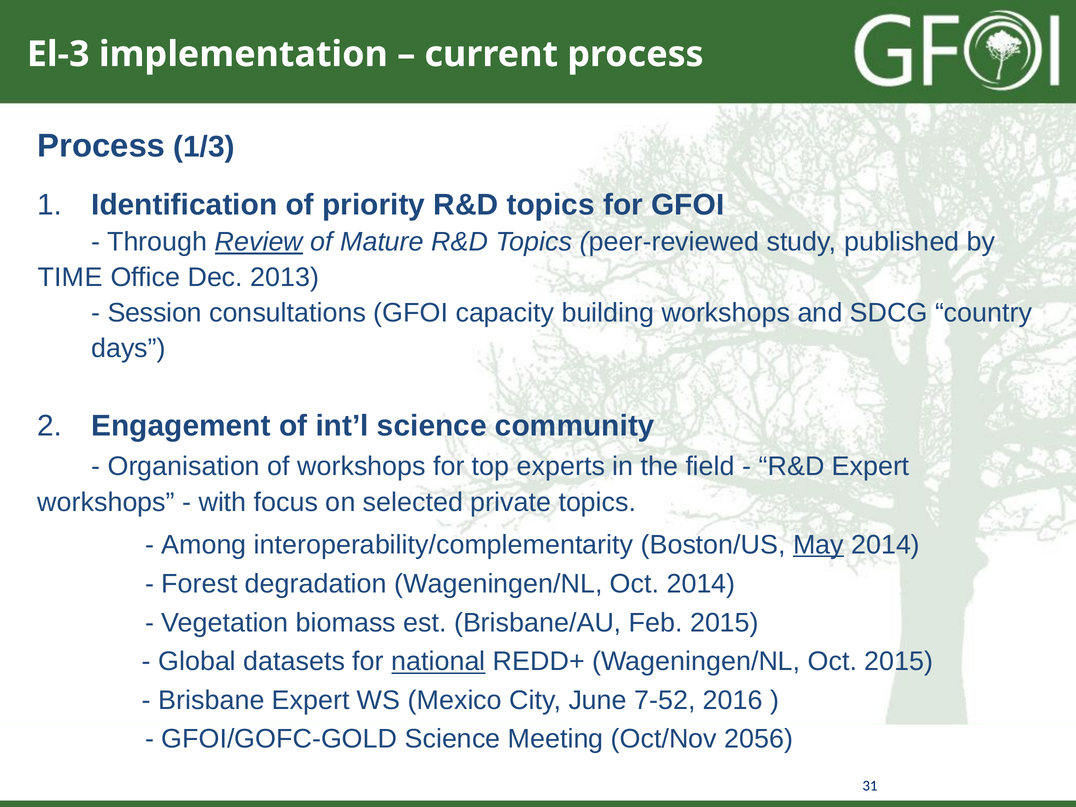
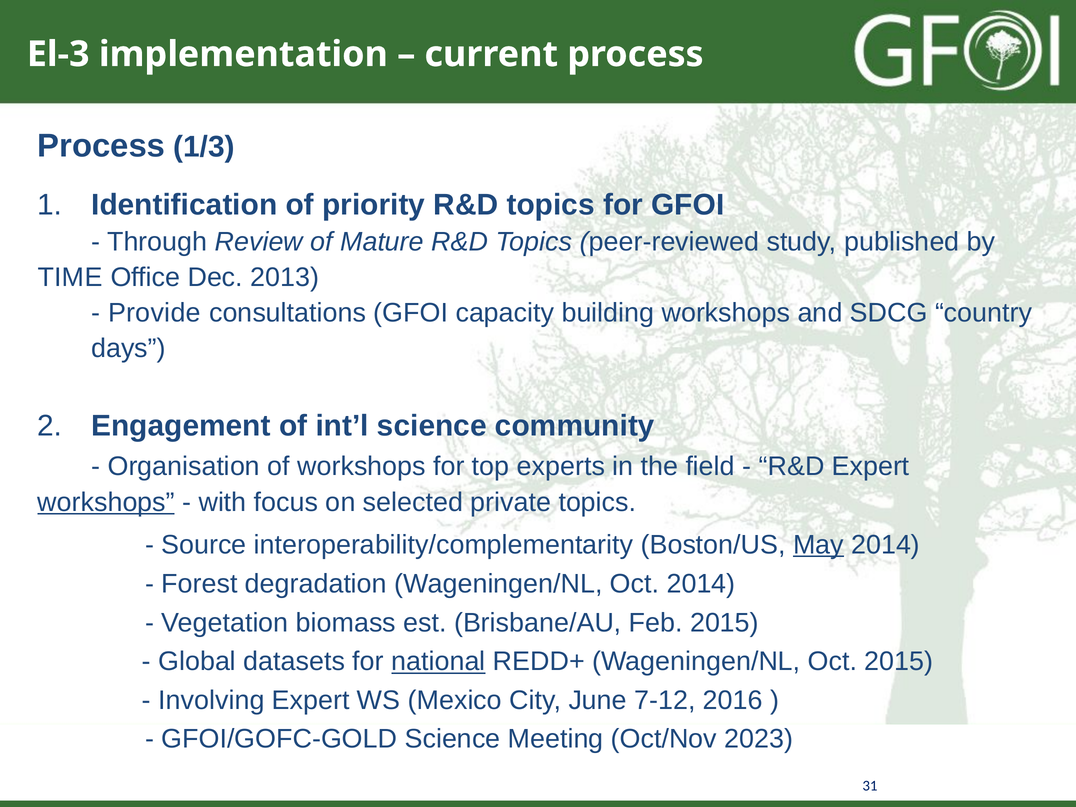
Review underline: present -> none (259, 242)
Session: Session -> Provide (154, 313)
workshops underline: none -> present (106, 502)
Among: Among -> Source (204, 545)
Brisbane: Brisbane -> Involving (211, 700)
7-52: 7-52 -> 7-12 (665, 700)
2056: 2056 -> 2023 (759, 739)
